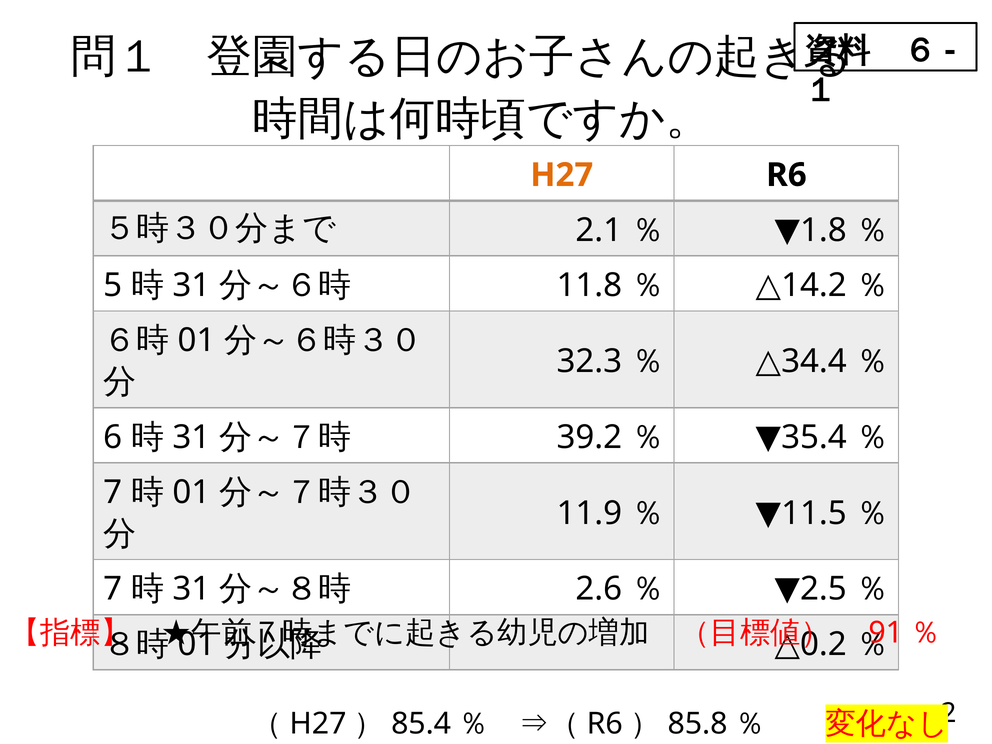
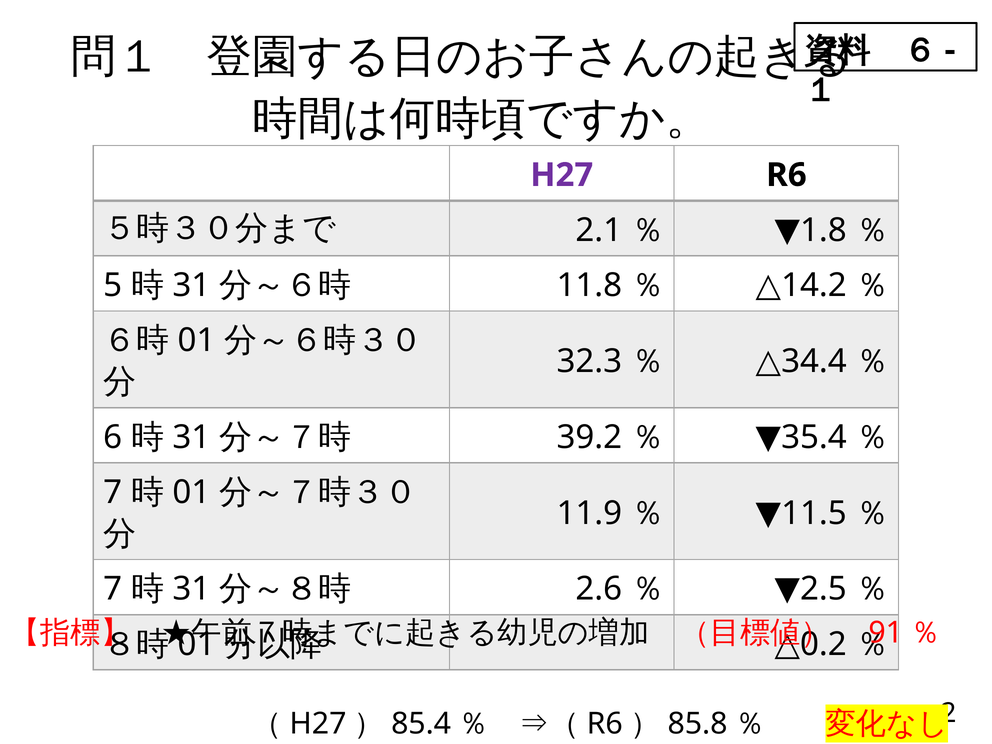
H27 colour: orange -> purple (562, 175)
